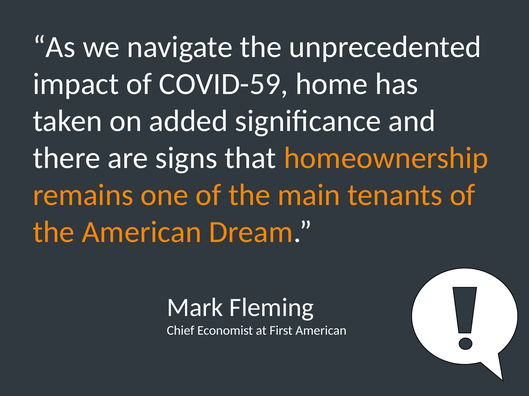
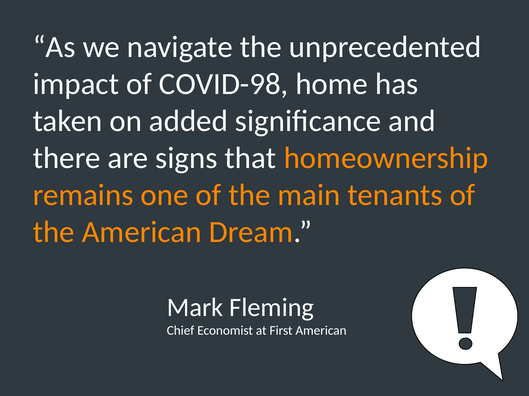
COVID-59: COVID-59 -> COVID-98 (224, 84)
